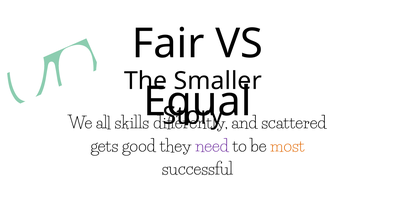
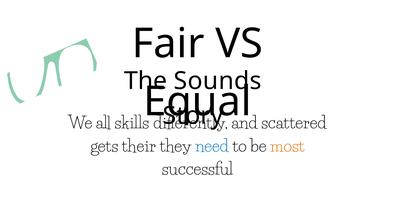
Smaller: Smaller -> Sounds (218, 81)
good: good -> their (139, 146)
need colour: purple -> blue (212, 146)
